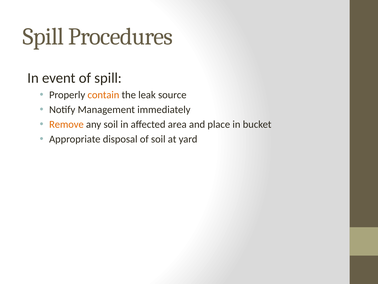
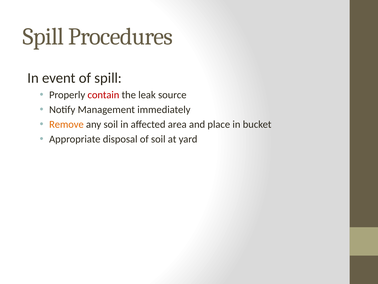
contain colour: orange -> red (103, 95)
